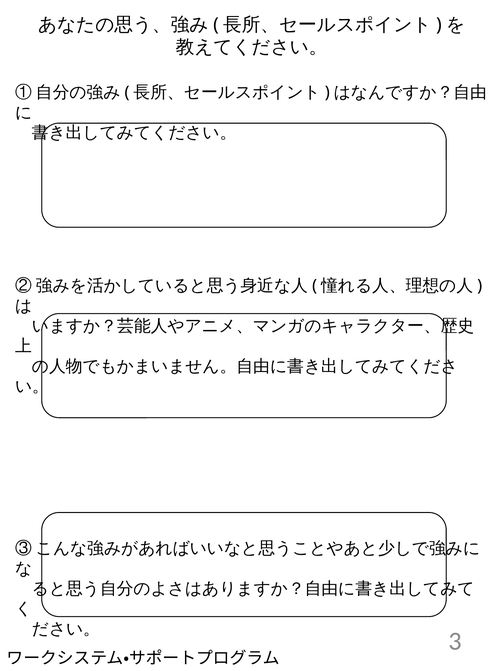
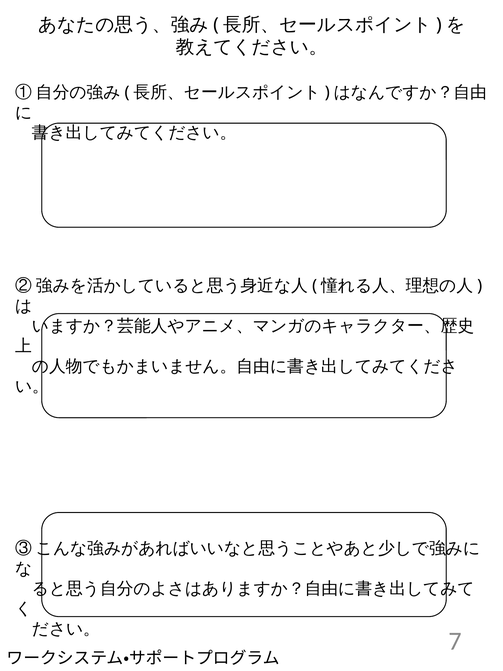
3: 3 -> 7 (455, 641)
